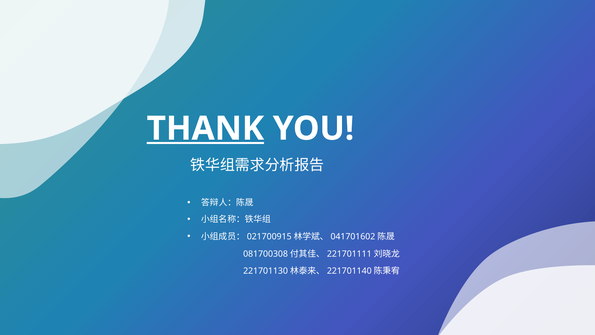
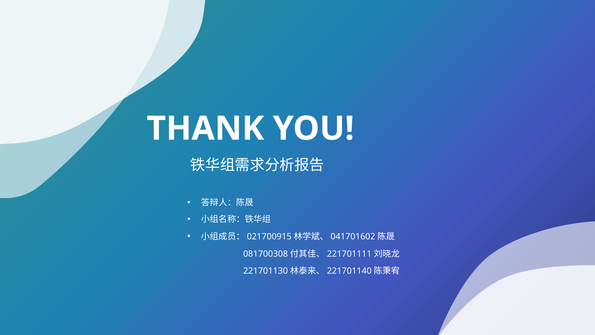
THANK underline: present -> none (205, 128)
